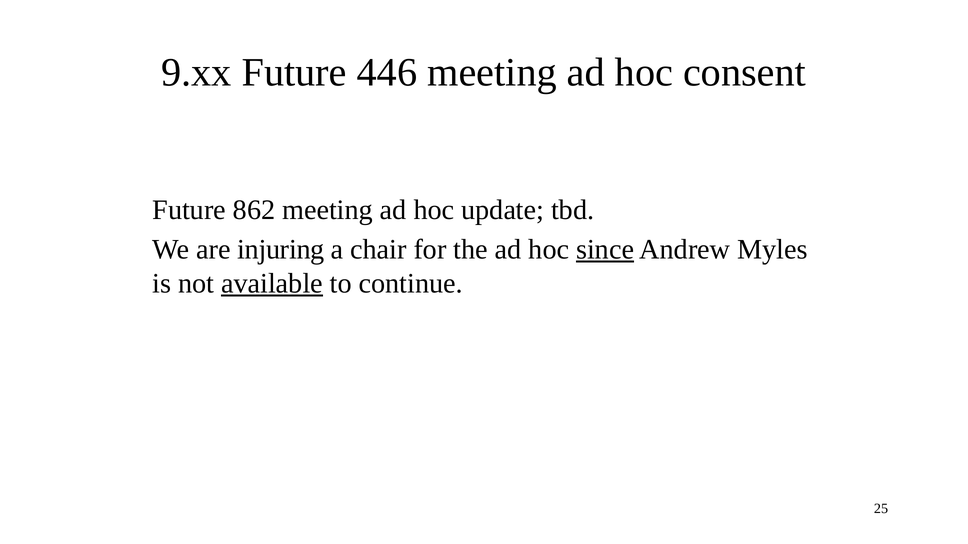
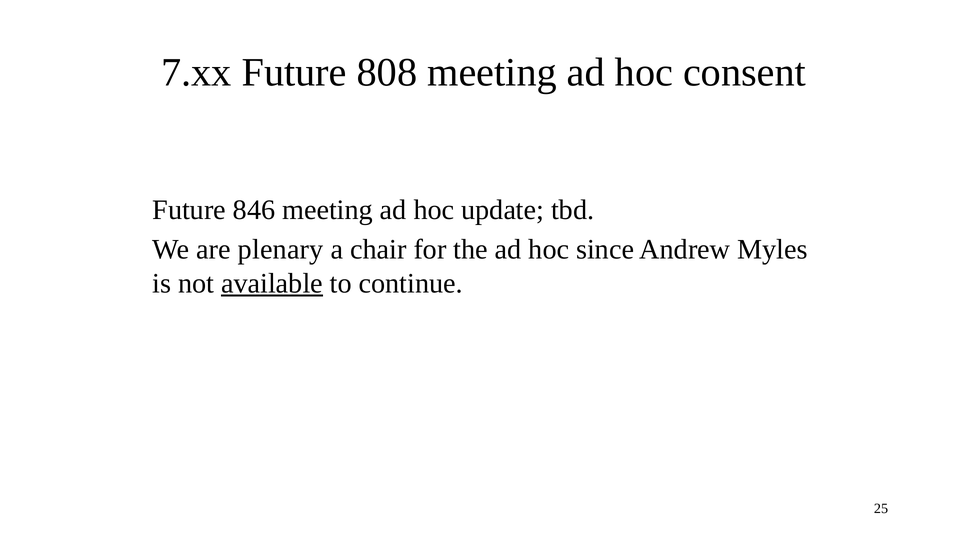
9.xx: 9.xx -> 7.xx (196, 72)
446: 446 -> 808 (387, 72)
862: 862 -> 846 (254, 210)
injuring: injuring -> plenary (281, 250)
since underline: present -> none (605, 250)
